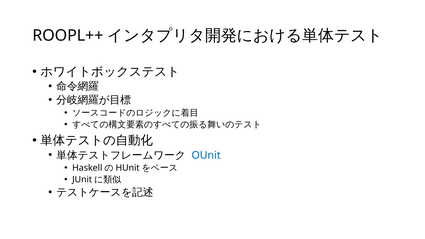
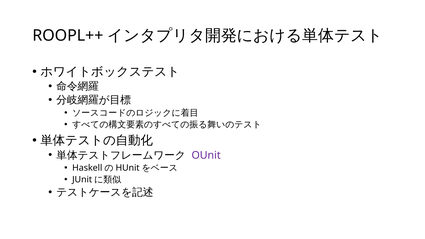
OUnit colour: blue -> purple (206, 155)
